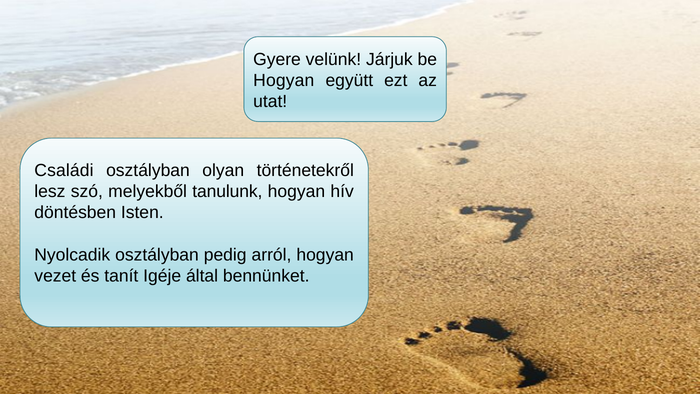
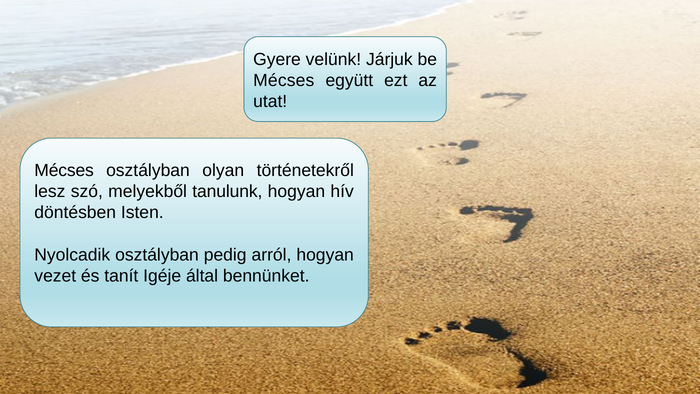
Hogyan: Hogyan -> Mécses (284, 80)
Családi: Családi -> Mécses (64, 171)
